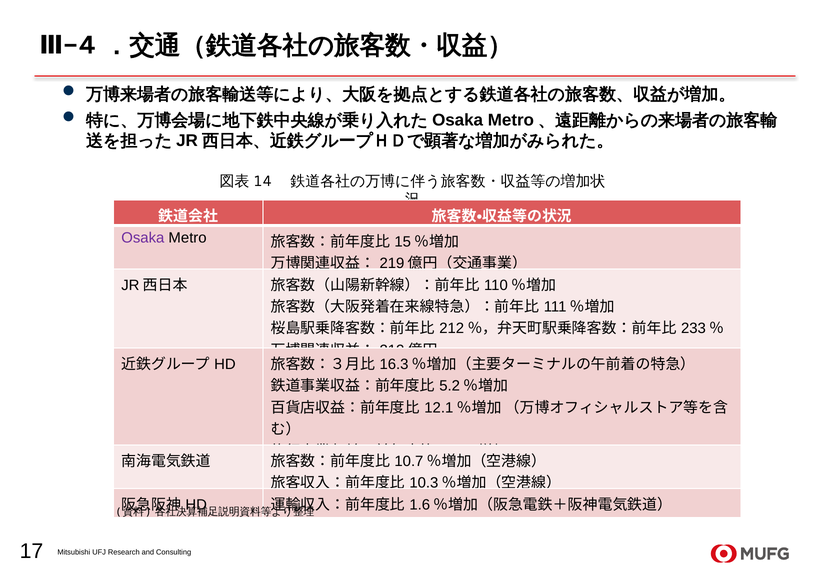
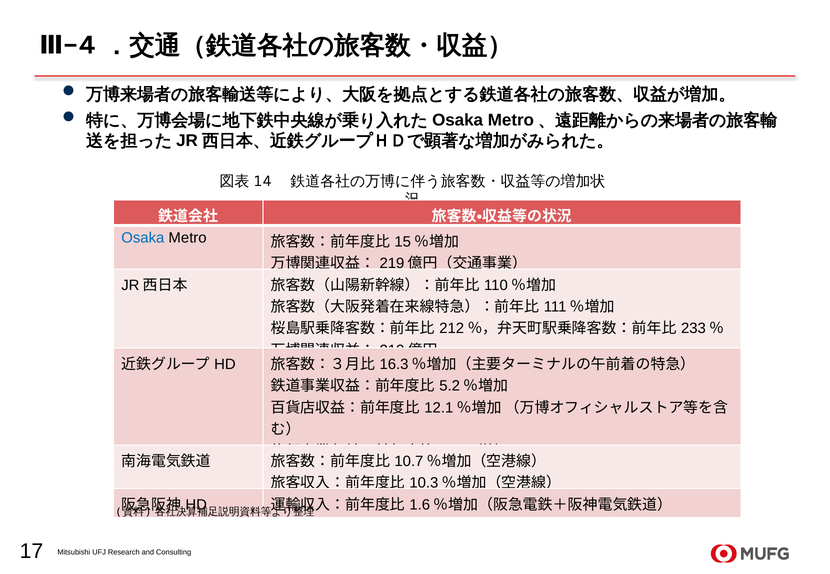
Osaka colour: purple -> blue (143, 238)
